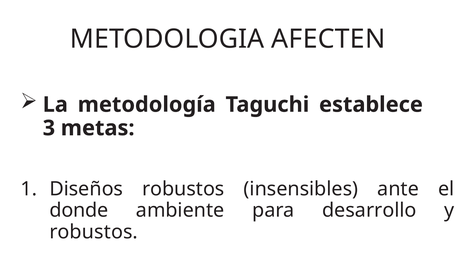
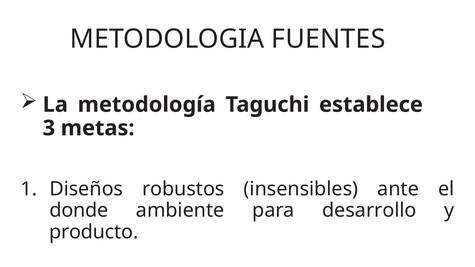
AFECTEN: AFECTEN -> FUENTES (328, 39)
robustos: robustos -> producto (94, 232)
